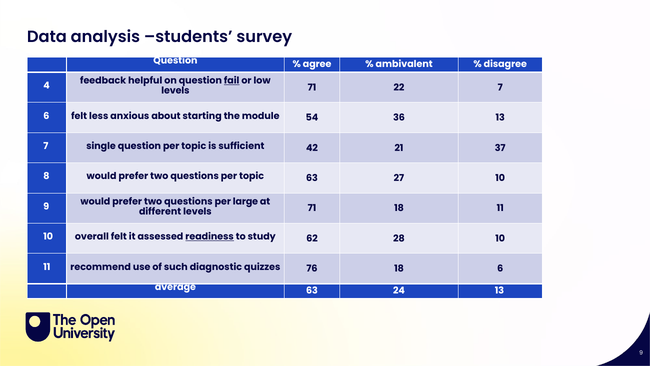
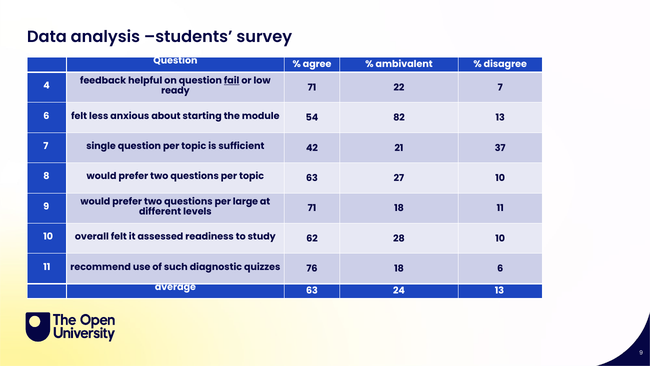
levels: levels -> ready (175, 91)
36: 36 -> 82 (399, 118)
readiness underline: present -> none (210, 237)
